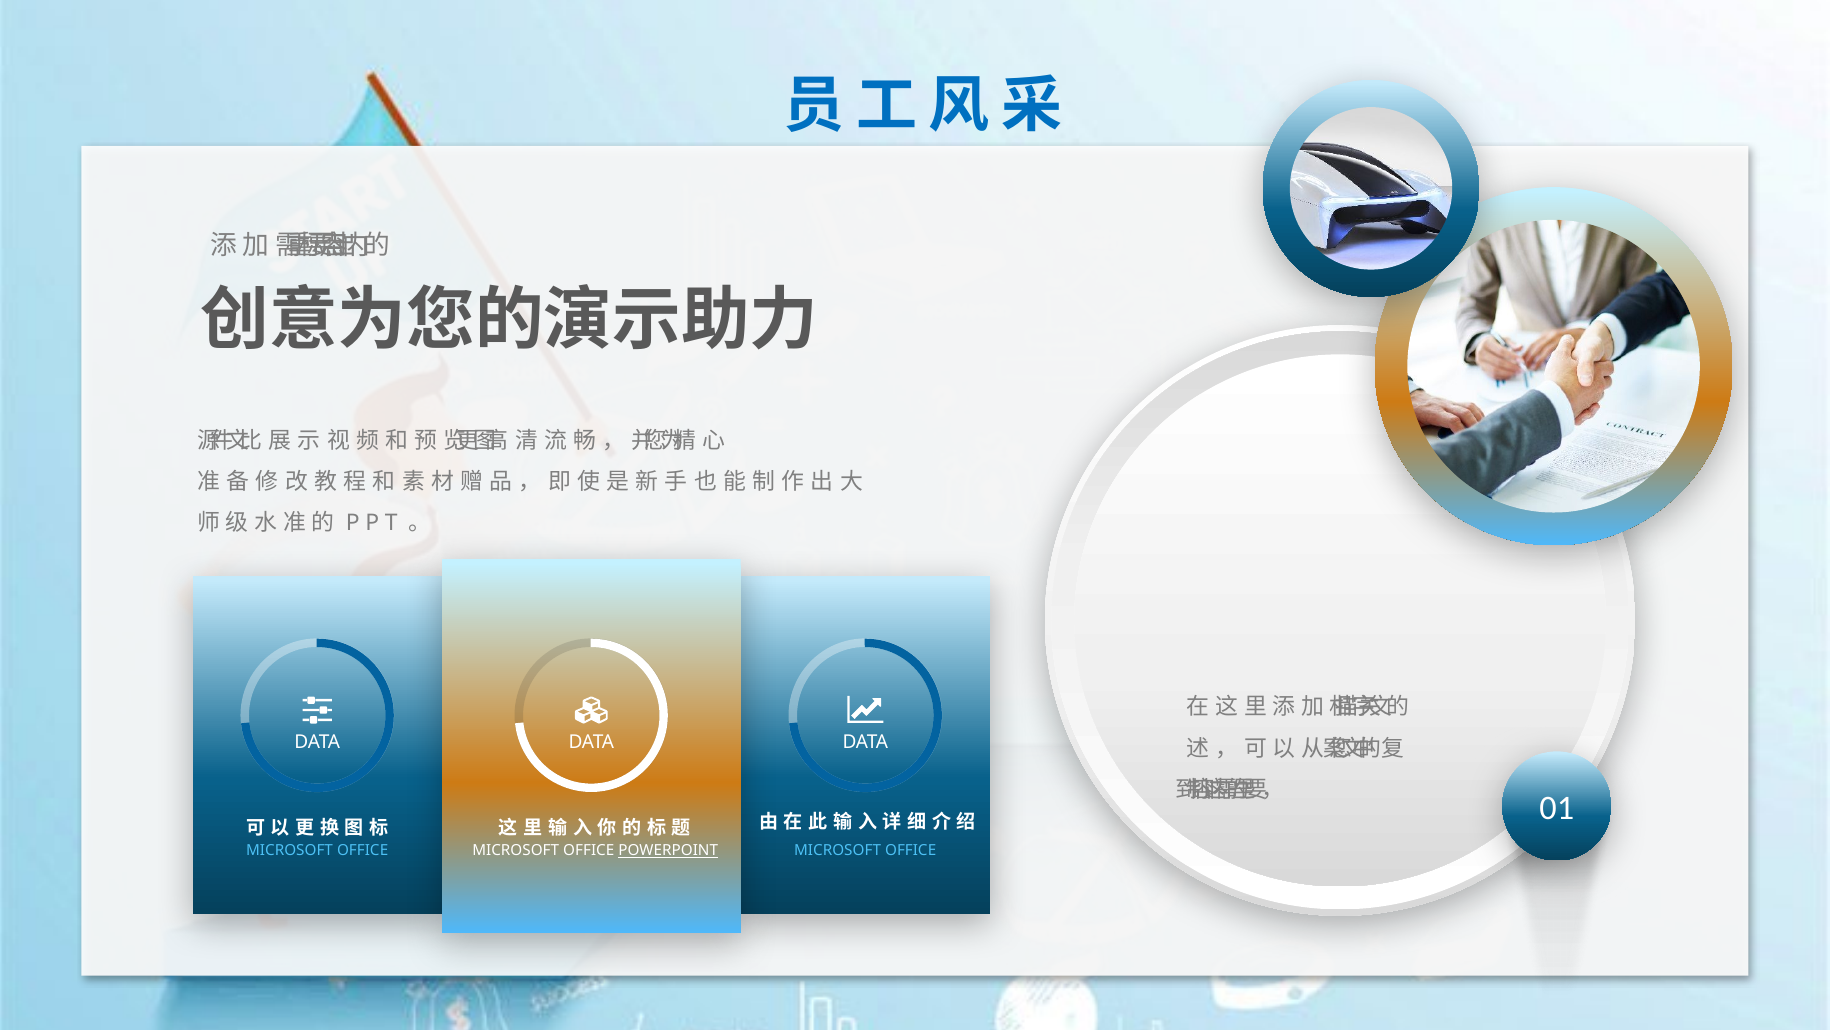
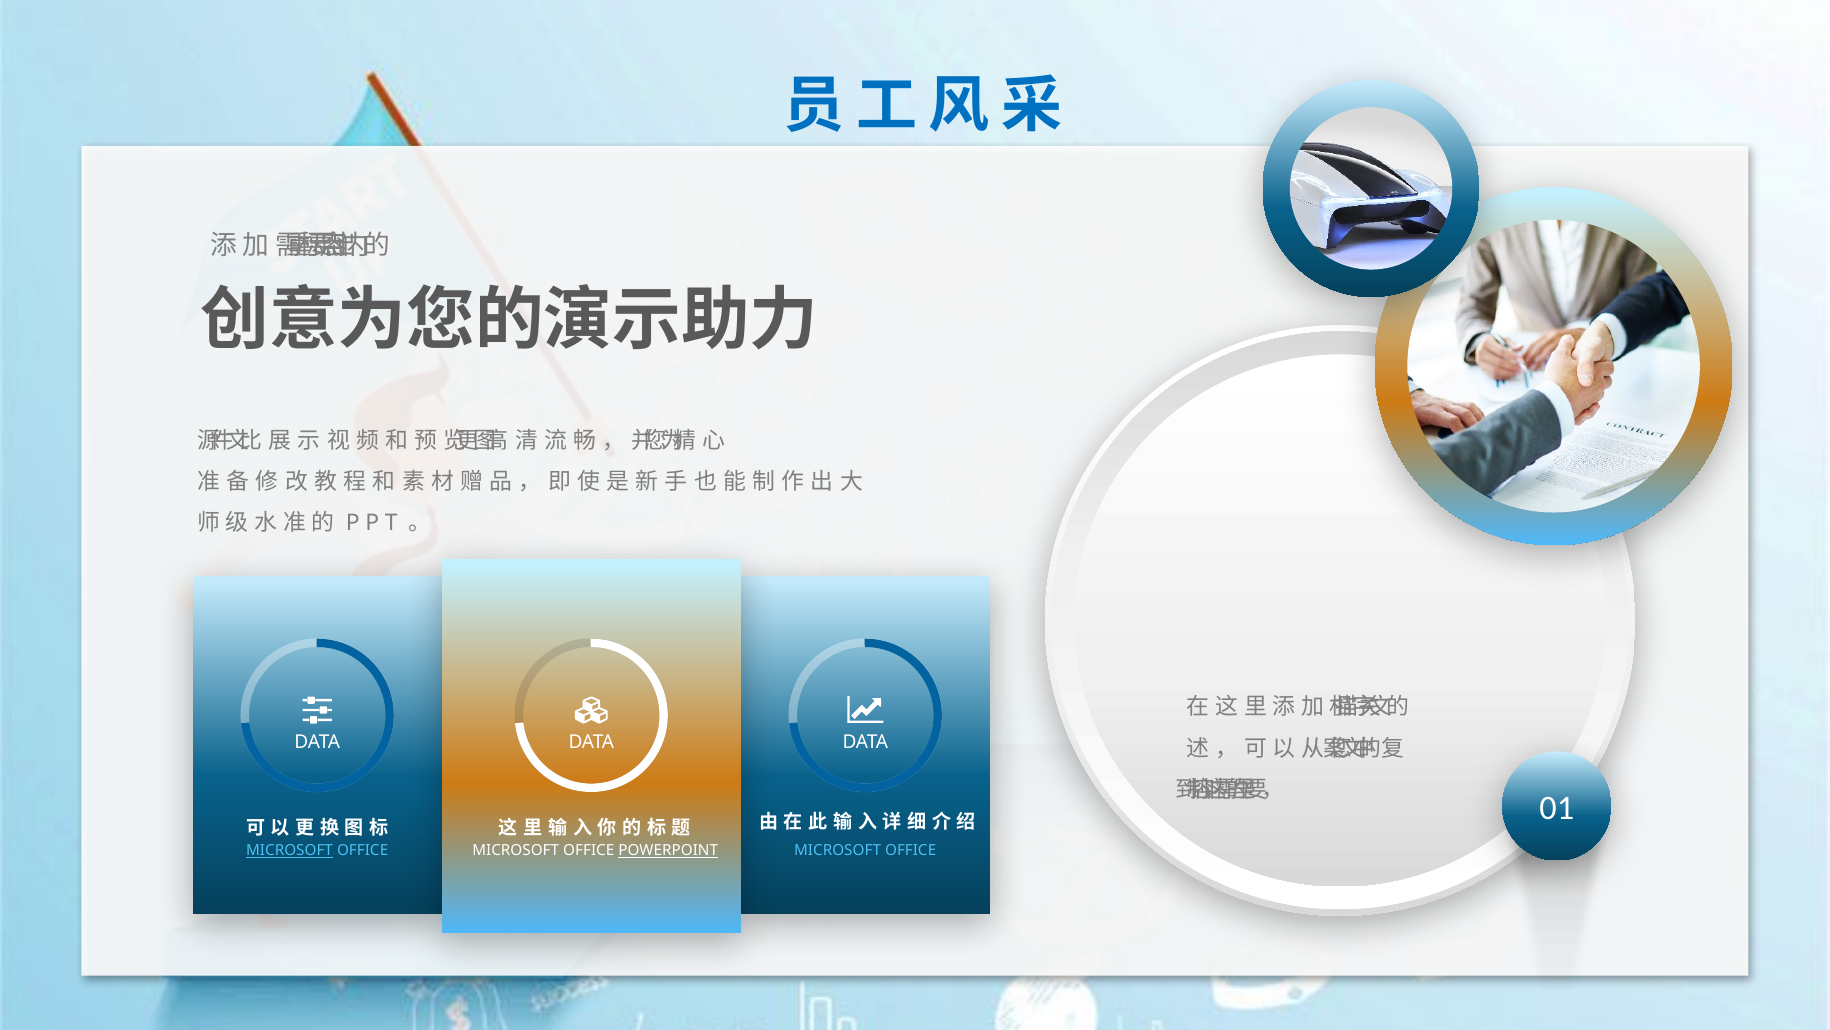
MICROSOFT underline: none -> present (290, 850)
